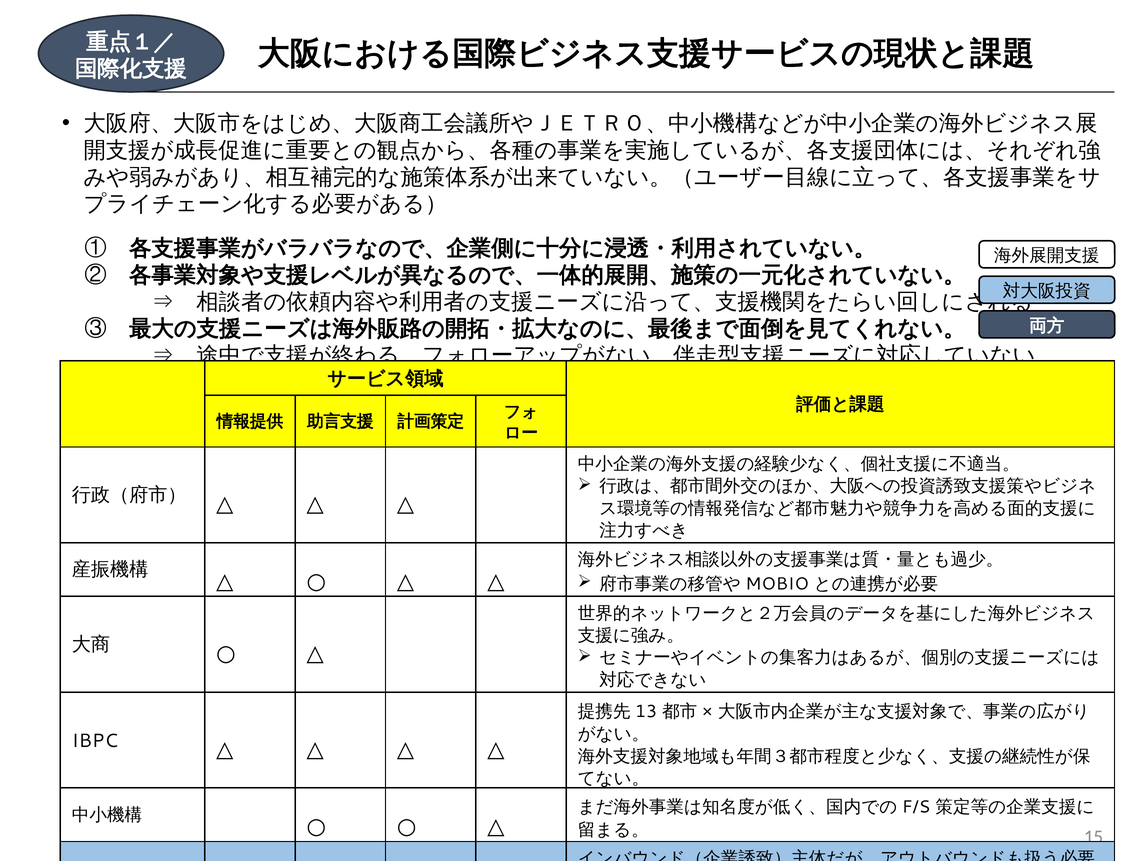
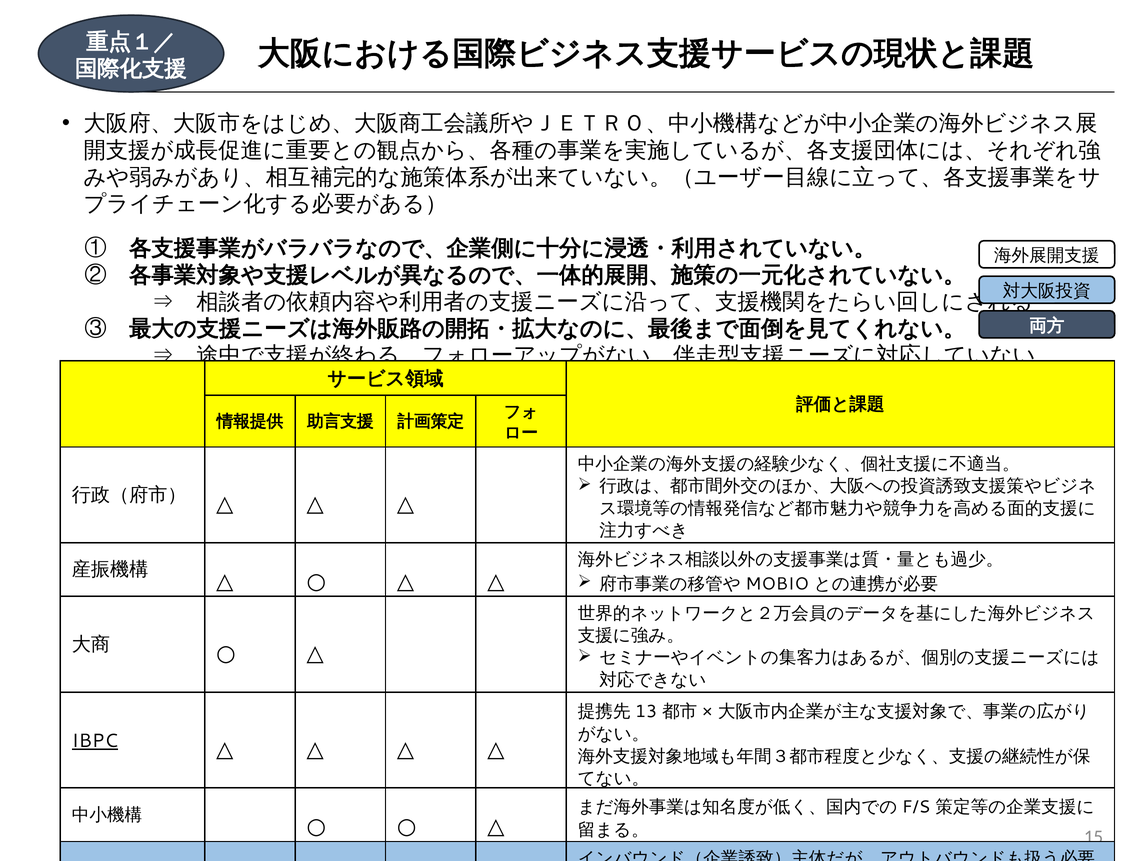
IBPC underline: none -> present (95, 741)
